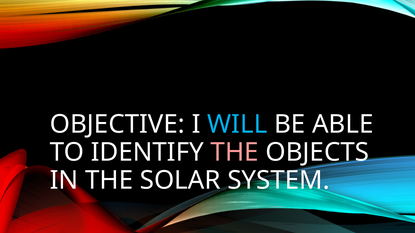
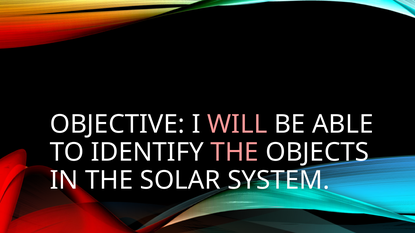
WILL colour: light blue -> pink (237, 125)
